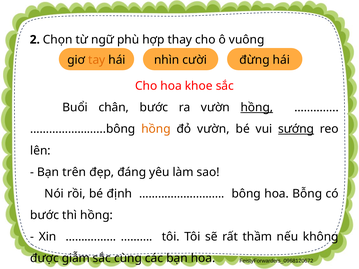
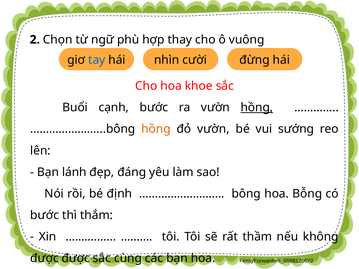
tay colour: orange -> blue (97, 60)
chân: chân -> cạnh (114, 108)
sướng underline: present -> none (296, 129)
trên: trên -> lánh (74, 172)
thì hồng: hồng -> thắm (96, 215)
được giẫm: giẫm -> được (76, 258)
